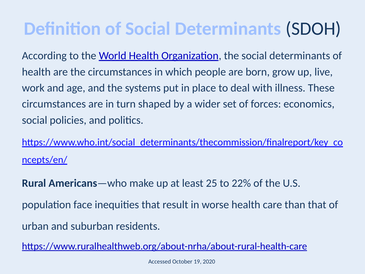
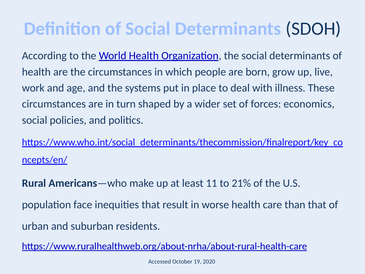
25: 25 -> 11 (212, 183)
22%: 22% -> 21% (241, 183)
